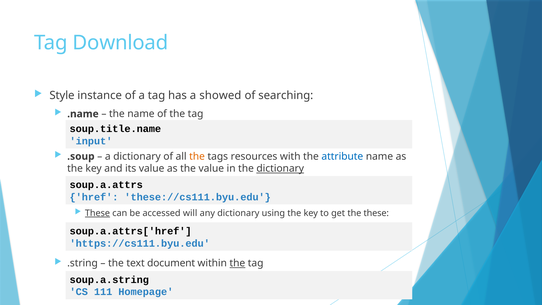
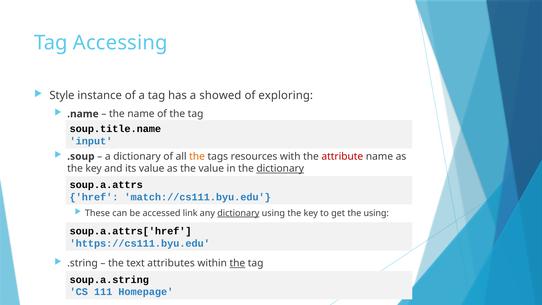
Download: Download -> Accessing (120, 43)
searching: searching -> exploring (286, 95)
attribute colour: blue -> red (342, 156)
these://cs111.byu.edu: these://cs111.byu.edu -> match://cs111.byu.edu (198, 197)
These underline: present -> none (97, 213)
will: will -> link (190, 213)
dictionary underline: none -> present (238, 213)
the these: these -> using (376, 213)
document: document -> attributes (171, 263)
